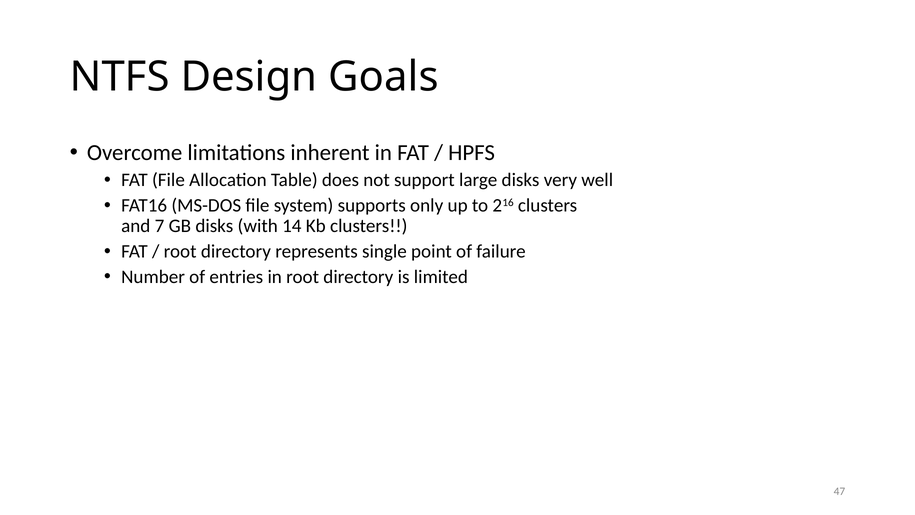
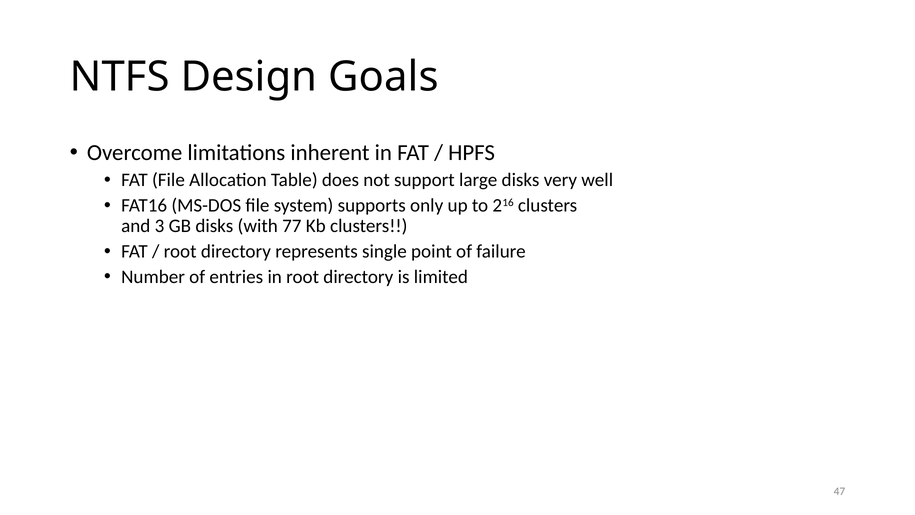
7: 7 -> 3 (160, 226)
14: 14 -> 77 (292, 226)
